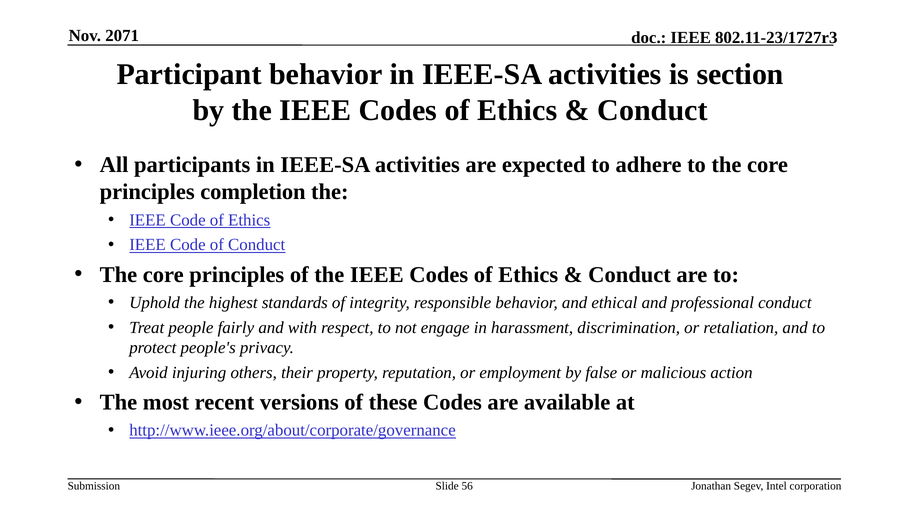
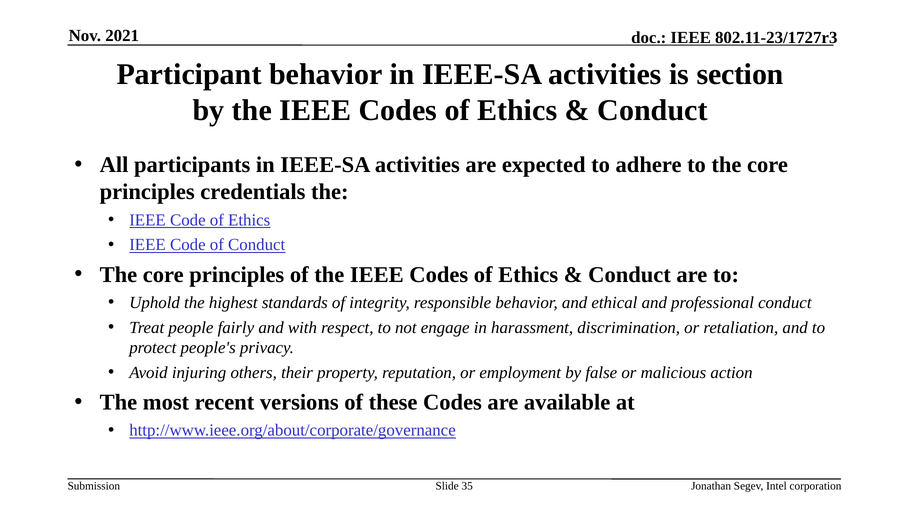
2071: 2071 -> 2021 (122, 36)
completion: completion -> credentials (253, 192)
56: 56 -> 35 (467, 486)
